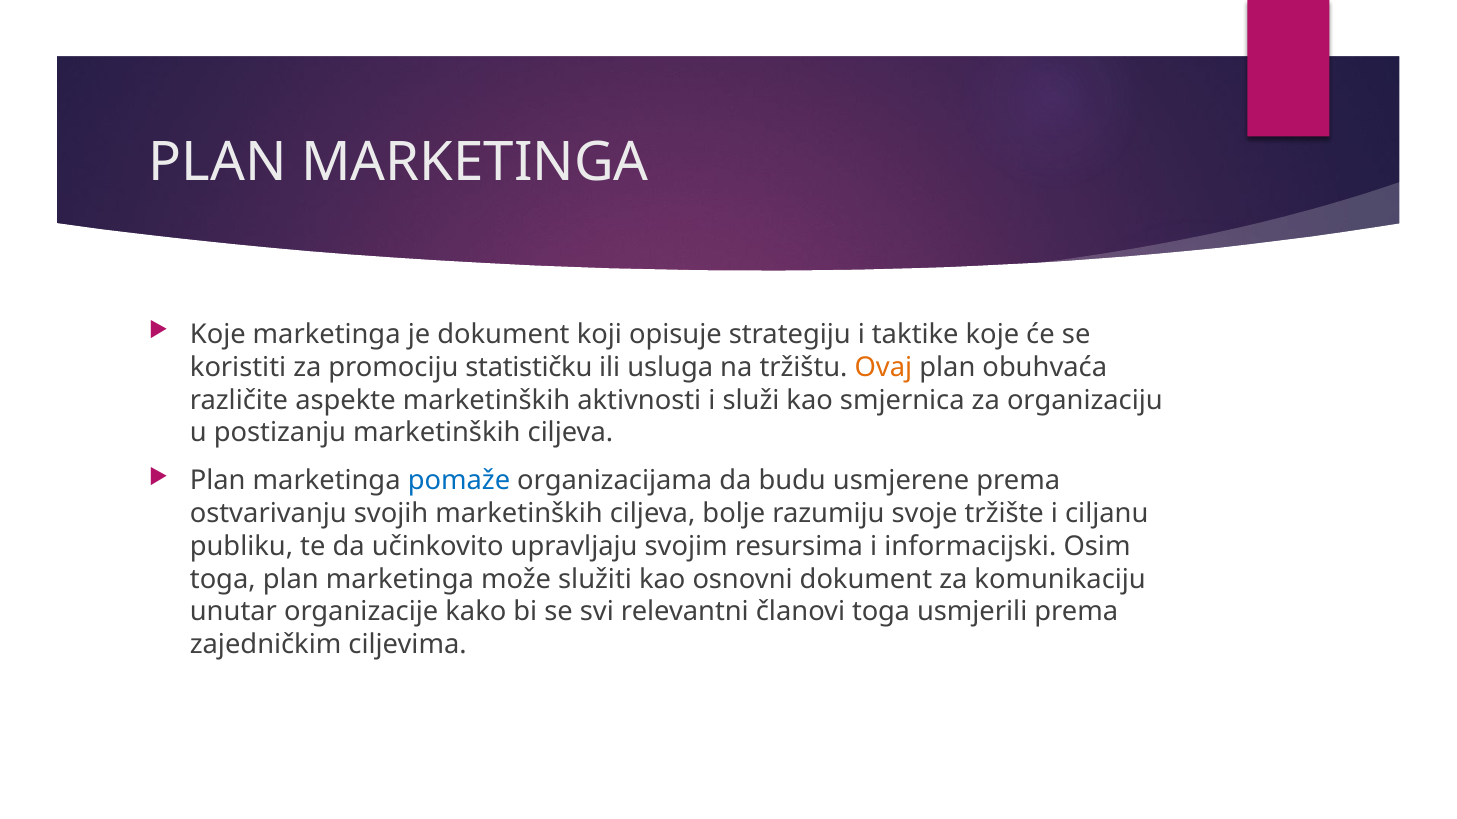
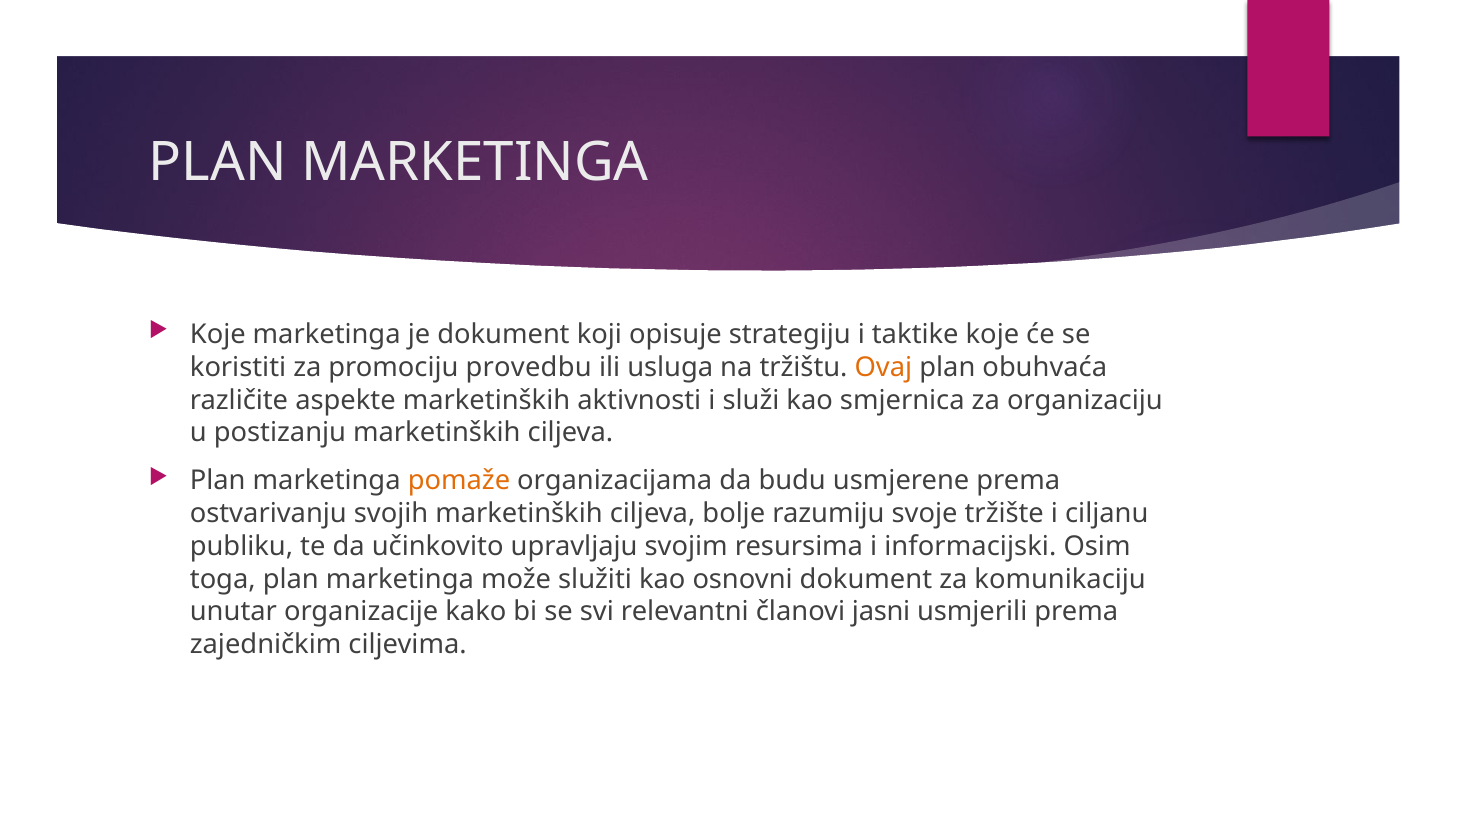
statističku: statističku -> provedbu (529, 368)
pomaže colour: blue -> orange (459, 481)
članovi toga: toga -> jasni (881, 612)
